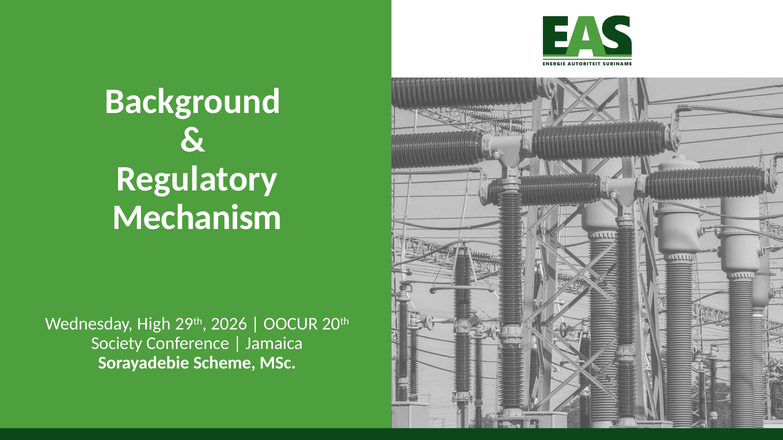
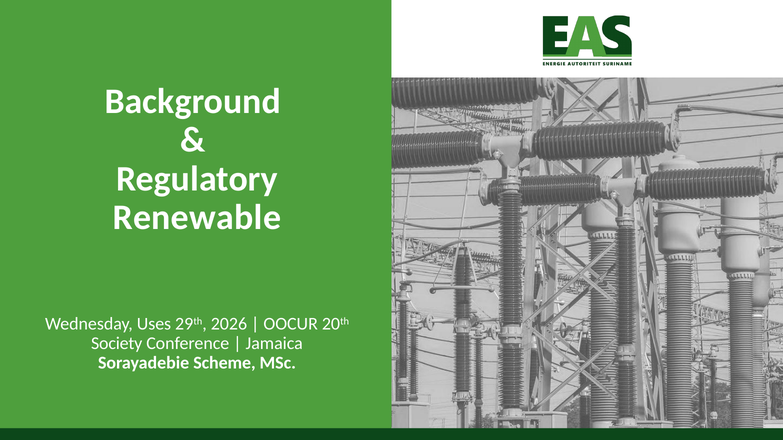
Mechanism: Mechanism -> Renewable (197, 218)
High: High -> Uses (154, 324)
